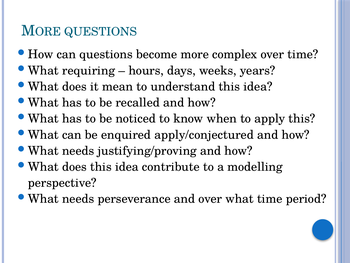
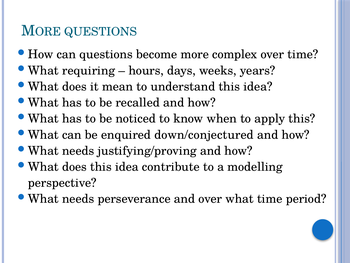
apply/conjectured: apply/conjectured -> down/conjectured (204, 134)
